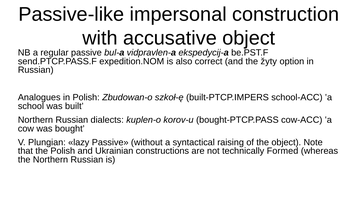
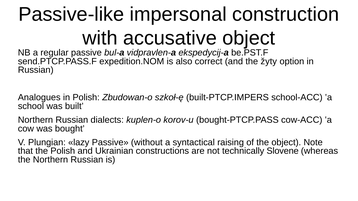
Formed: Formed -> Slovene (283, 151)
